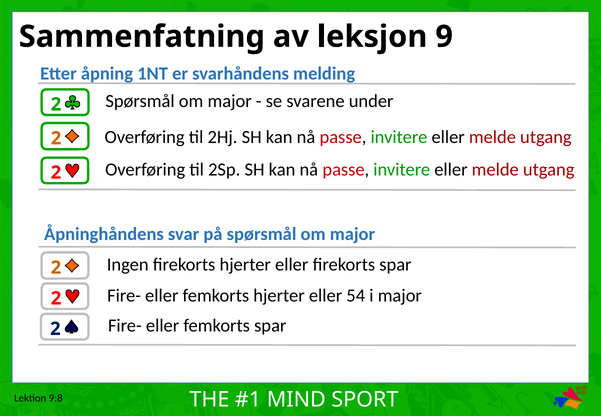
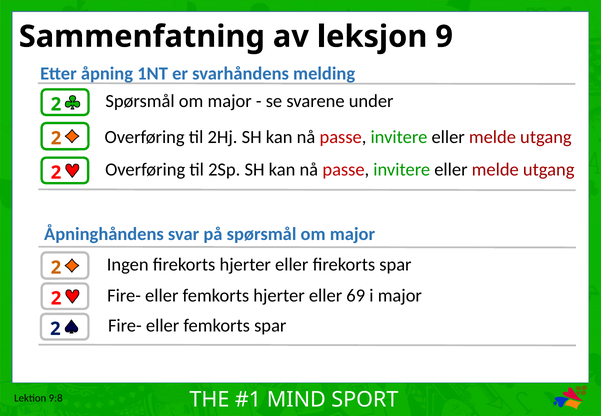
54: 54 -> 69 (356, 296)
